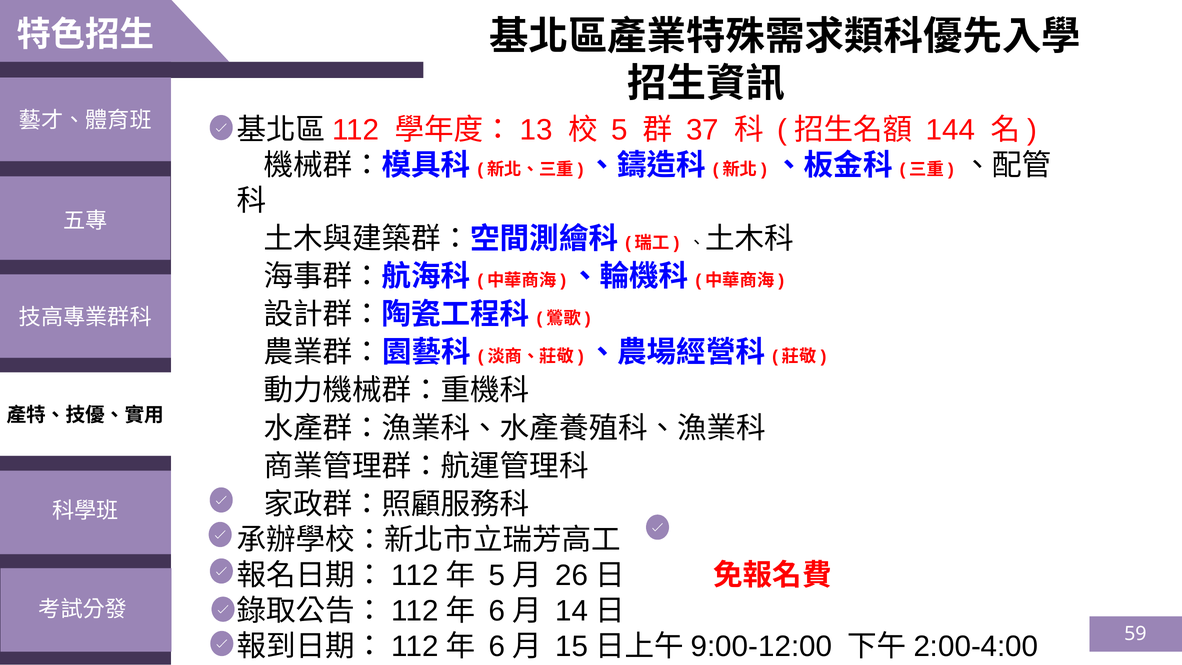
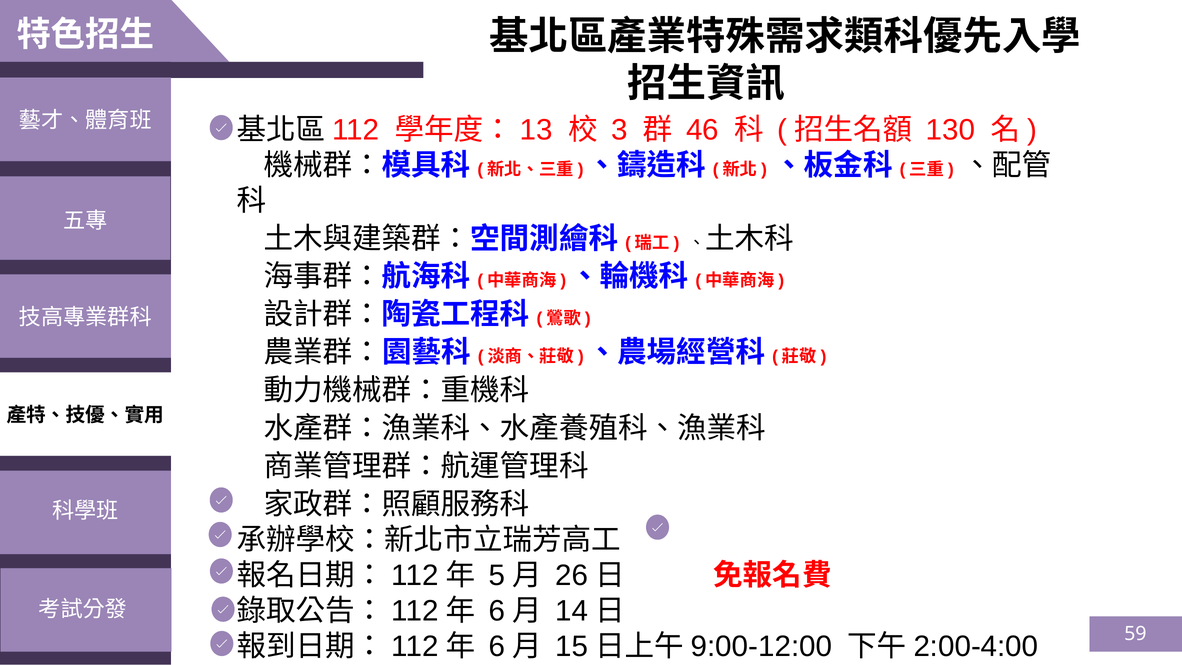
5: 5 -> 3 (620, 130)
37: 37 -> 46 (702, 130)
144: 144 -> 130 (951, 130)
